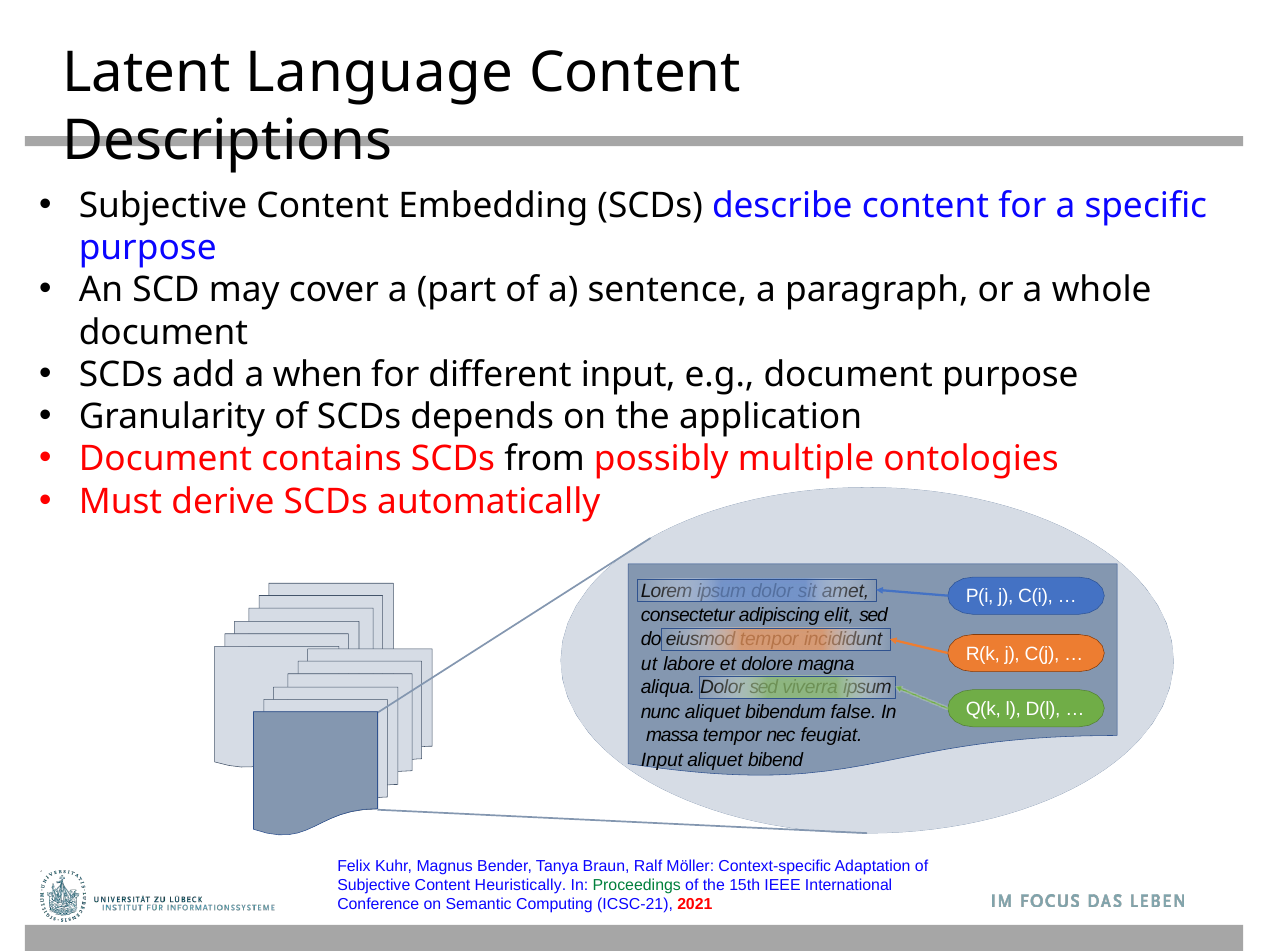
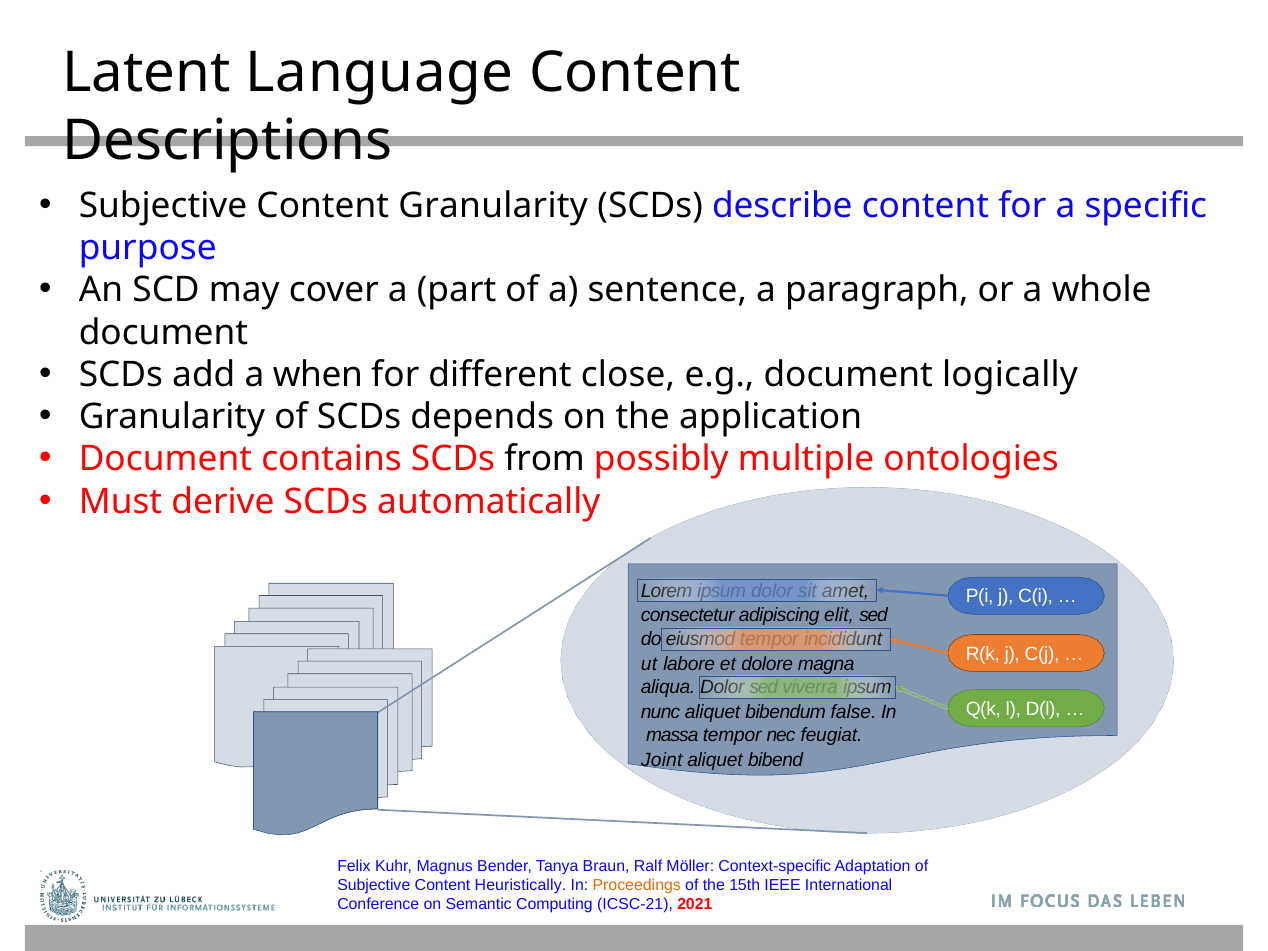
Content Embedding: Embedding -> Granularity (493, 206)
different input: input -> close (628, 375)
document purpose: purpose -> logically (1010, 375)
Input: Input -> Joint (662, 760)
Proceedings colour: green -> orange (637, 885)
